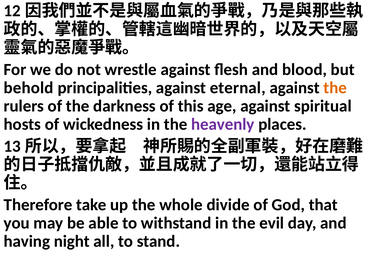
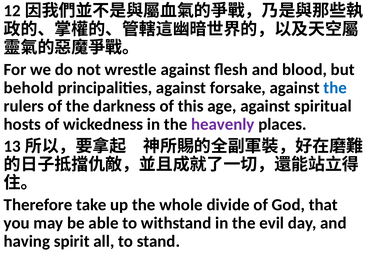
eternal: eternal -> forsake (238, 88)
the colour: orange -> blue (335, 88)
night: night -> spirit (72, 241)
